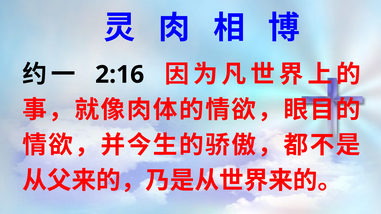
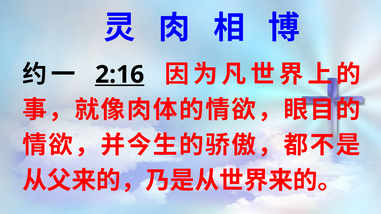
2:16 underline: none -> present (120, 75)
